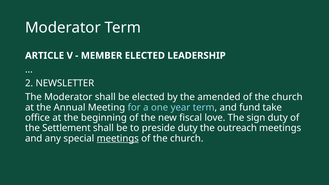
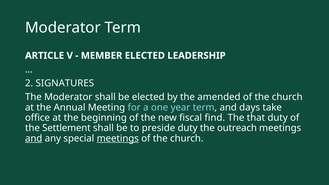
NEWSLETTER: NEWSLETTER -> SIGNATURES (65, 83)
fund: fund -> days (250, 107)
love: love -> find (215, 118)
sign: sign -> that (256, 118)
and underline: none -> present (34, 138)
